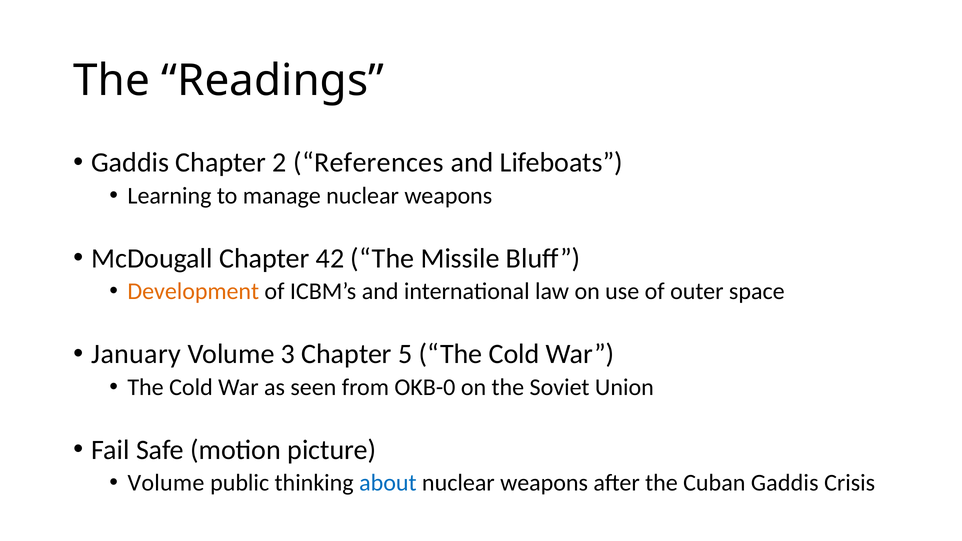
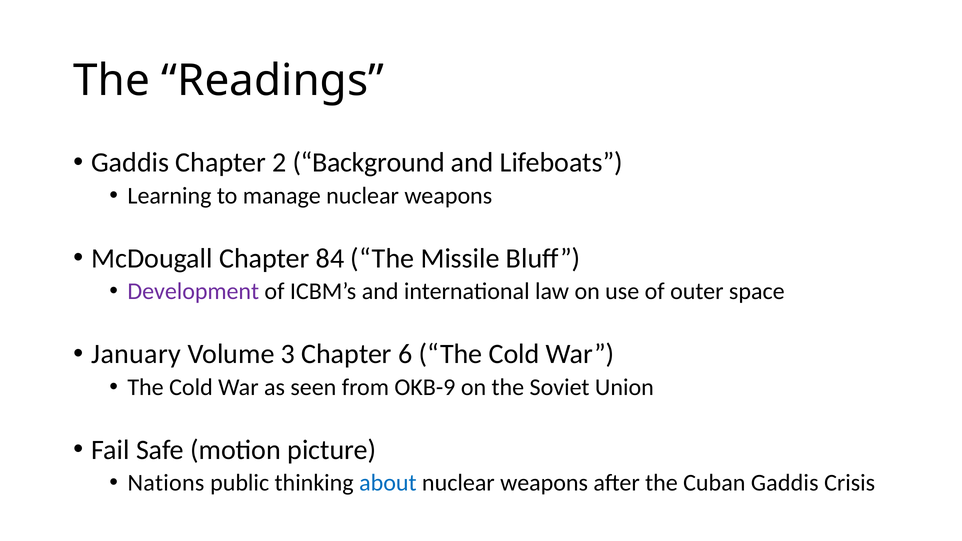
References: References -> Background (369, 163)
42: 42 -> 84 (330, 258)
Development colour: orange -> purple (193, 292)
5: 5 -> 6 (405, 354)
OKB-0: OKB-0 -> OKB-9 (425, 387)
Volume: Volume -> Nations (166, 483)
